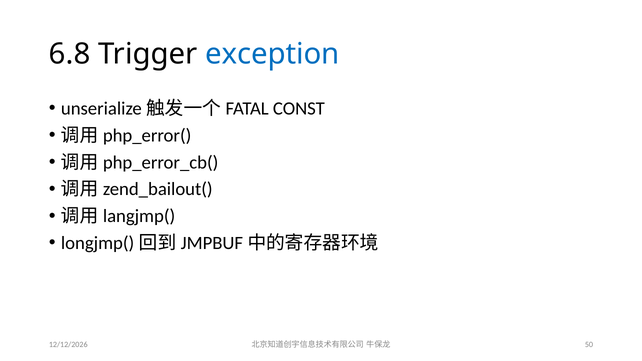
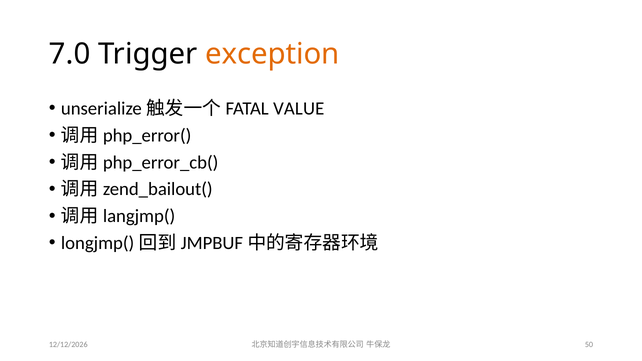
6.8: 6.8 -> 7.0 (70, 54)
exception colour: blue -> orange (272, 54)
CONST: CONST -> VALUE (299, 109)
